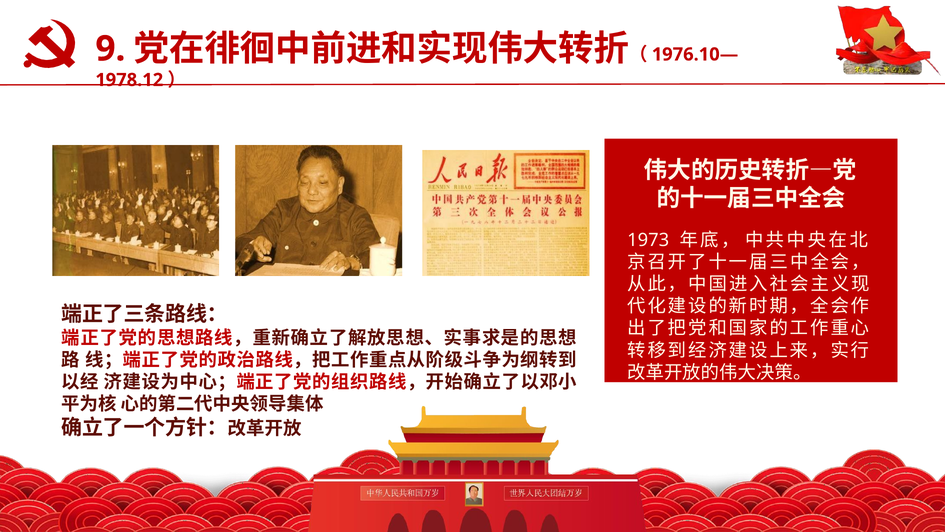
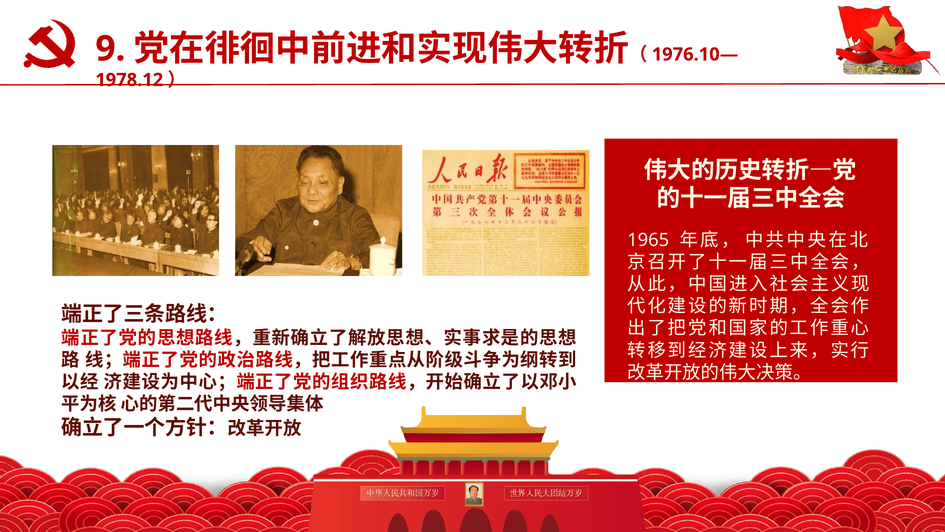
1973: 1973 -> 1965 (648, 240)
